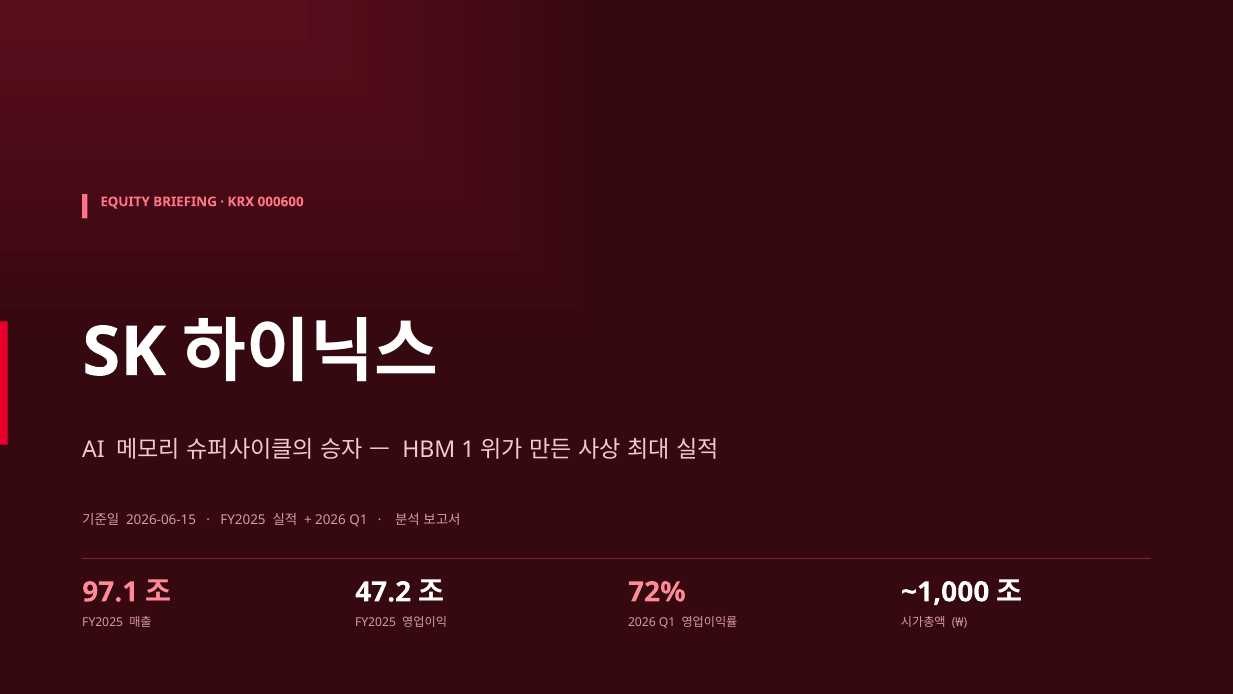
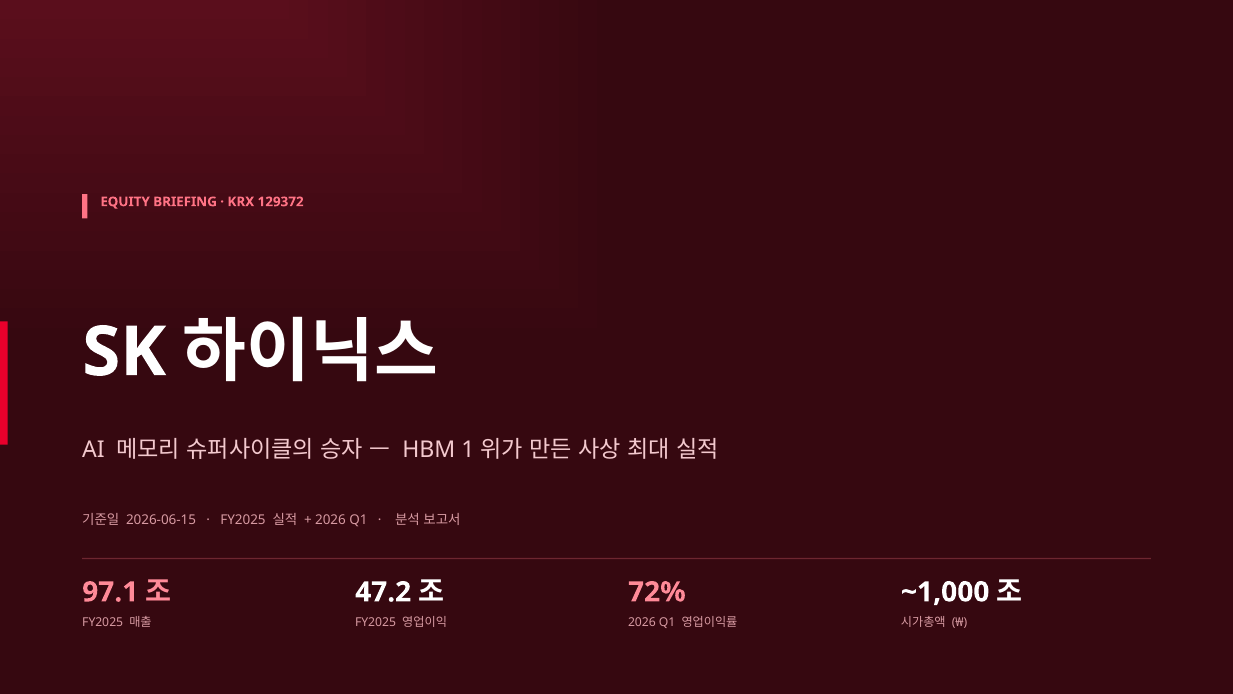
000600: 000600 -> 129372 (281, 202)
